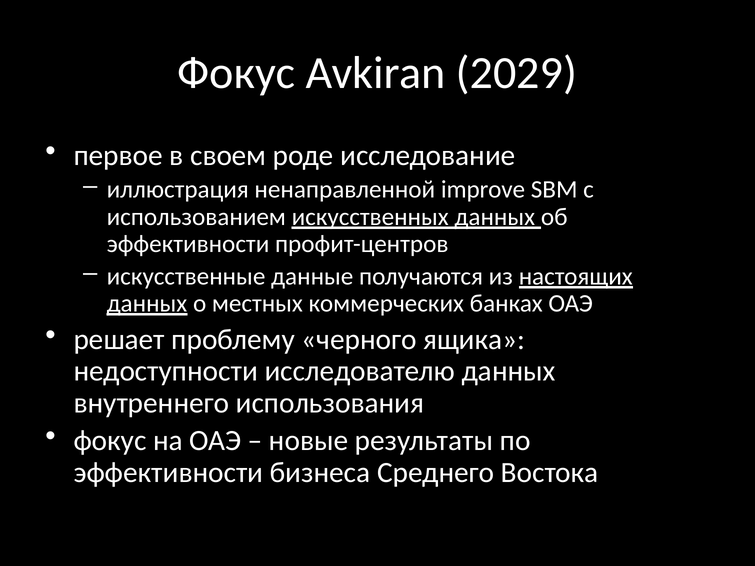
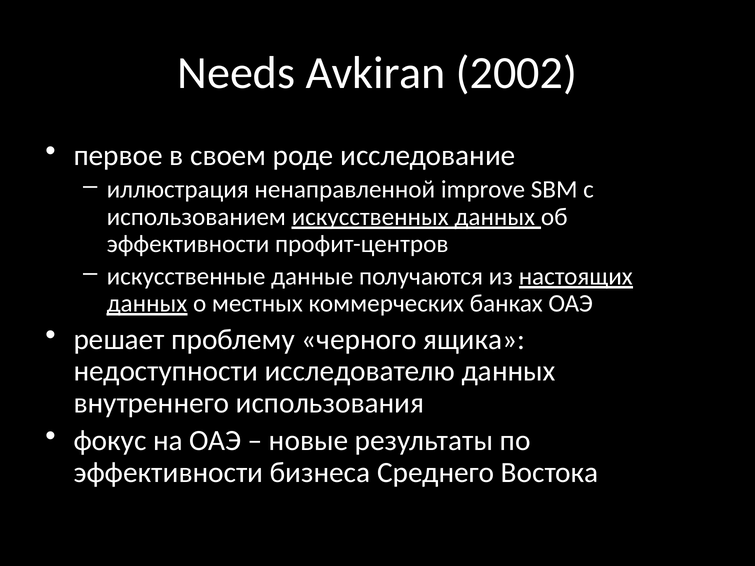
Фокус: Фокус -> Needs (236, 73)
2029: 2029 -> 2002 (516, 73)
